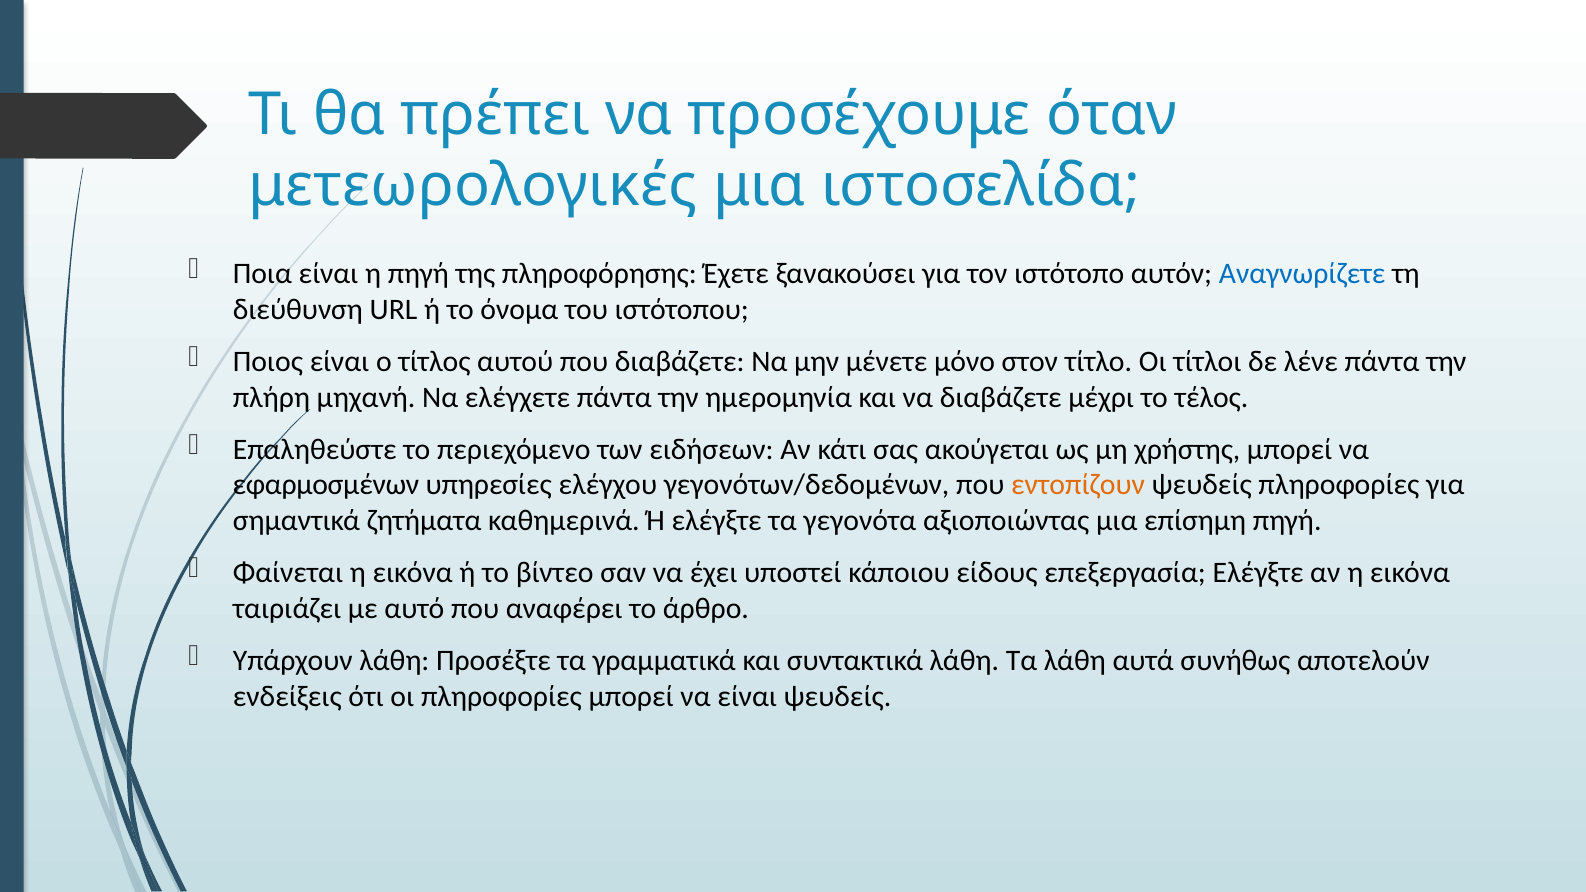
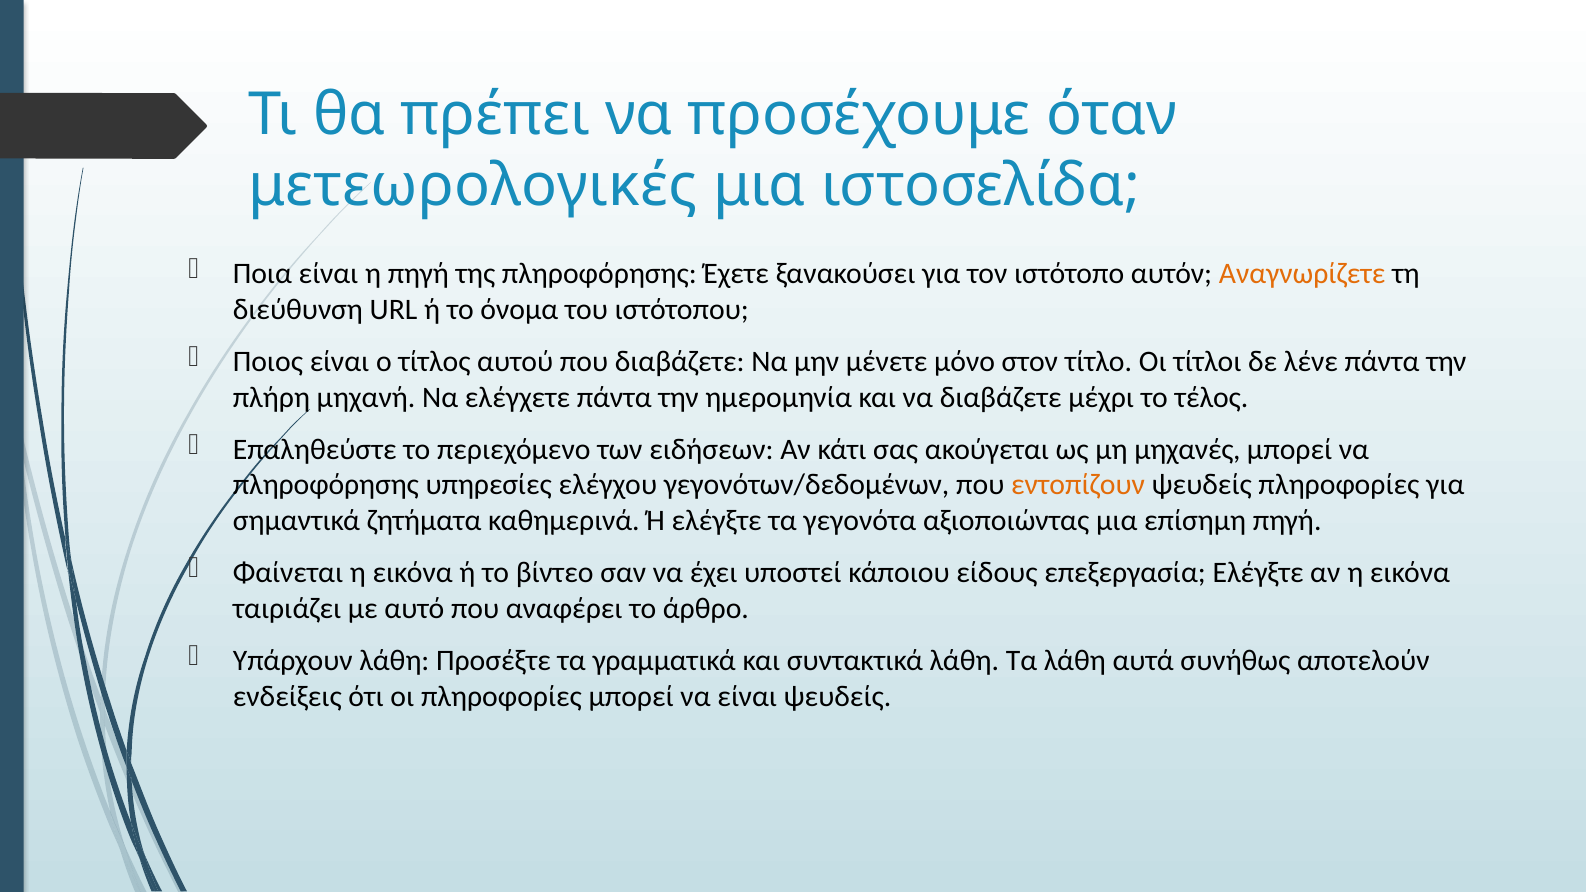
Αναγνωρίζετε colour: blue -> orange (1302, 274)
χρήστης: χρήστης -> μηχανές (1187, 449)
εφαρμοσμένων: εφαρμοσμένων -> πληροφόρησης (326, 485)
